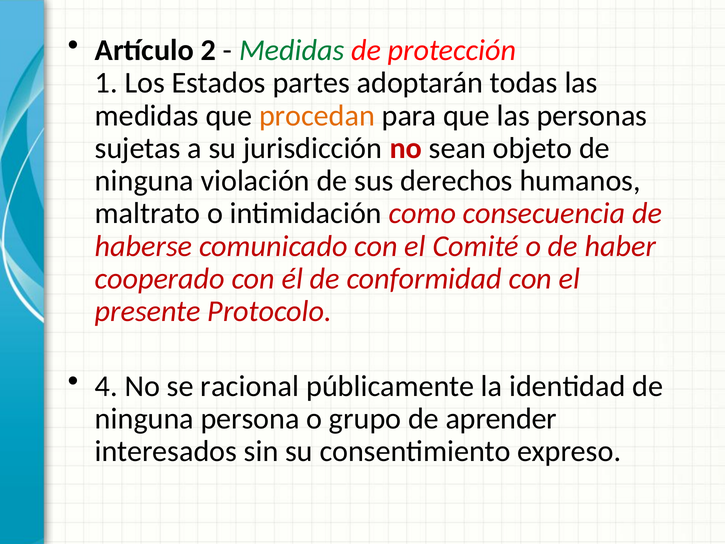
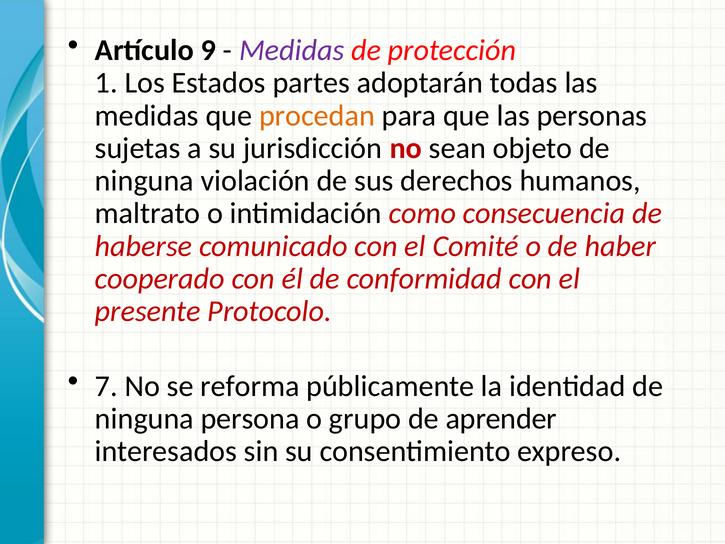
2: 2 -> 9 (208, 50)
Medidas colour: green -> purple (292, 50)
4: 4 -> 7 (106, 386)
racional: racional -> reforma (250, 386)
